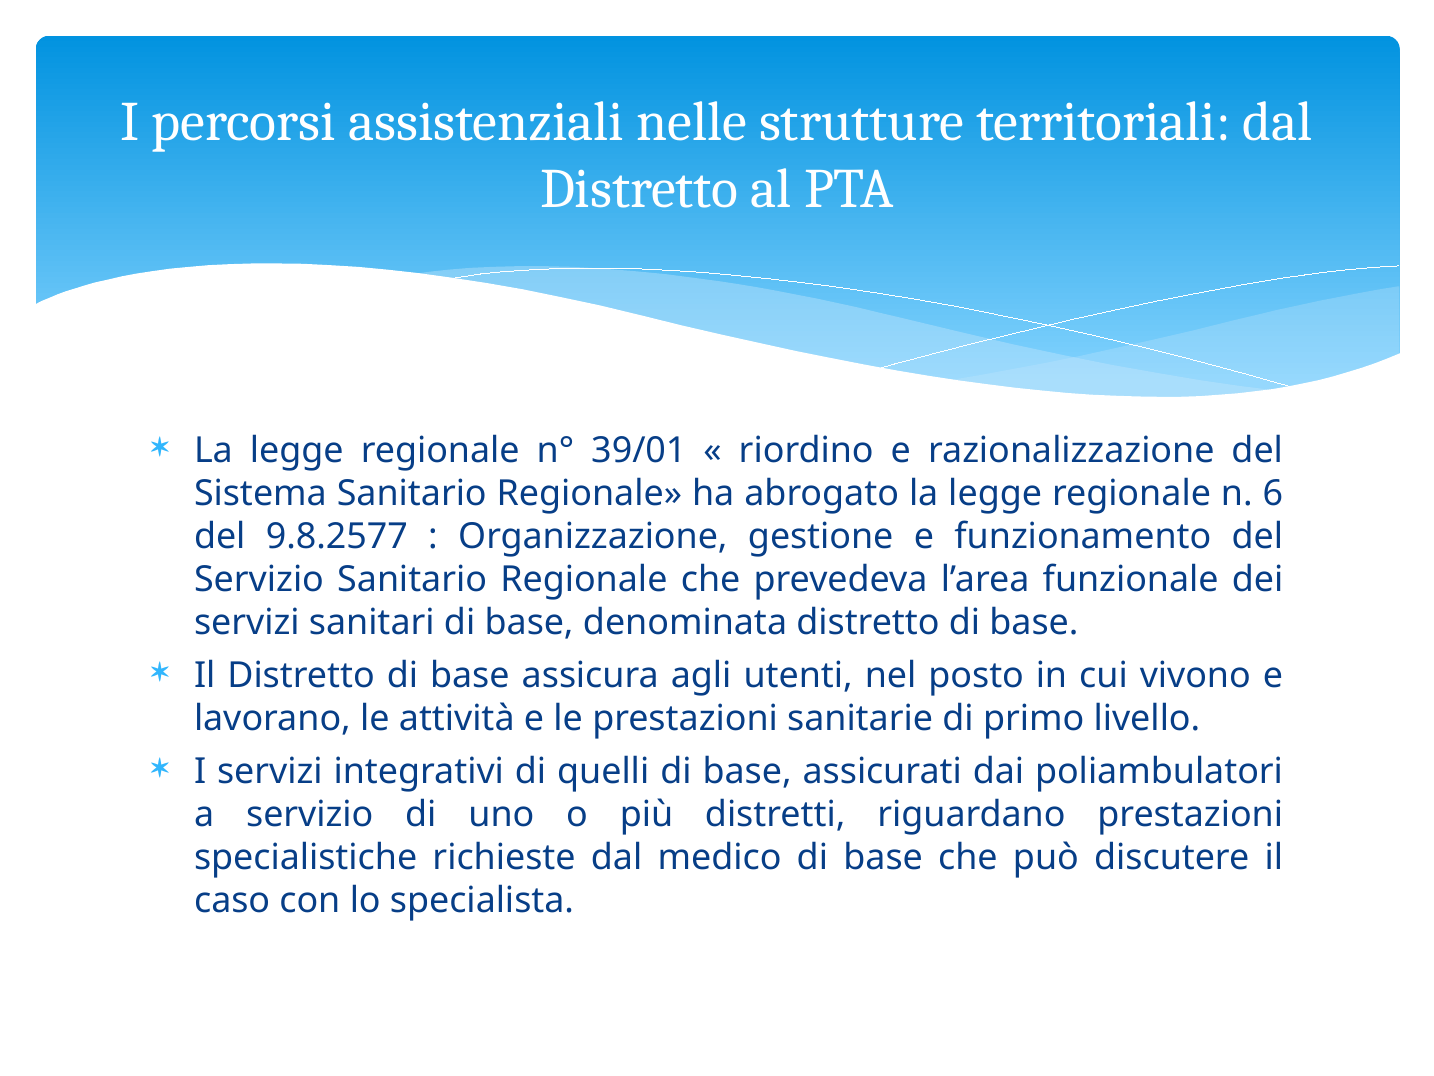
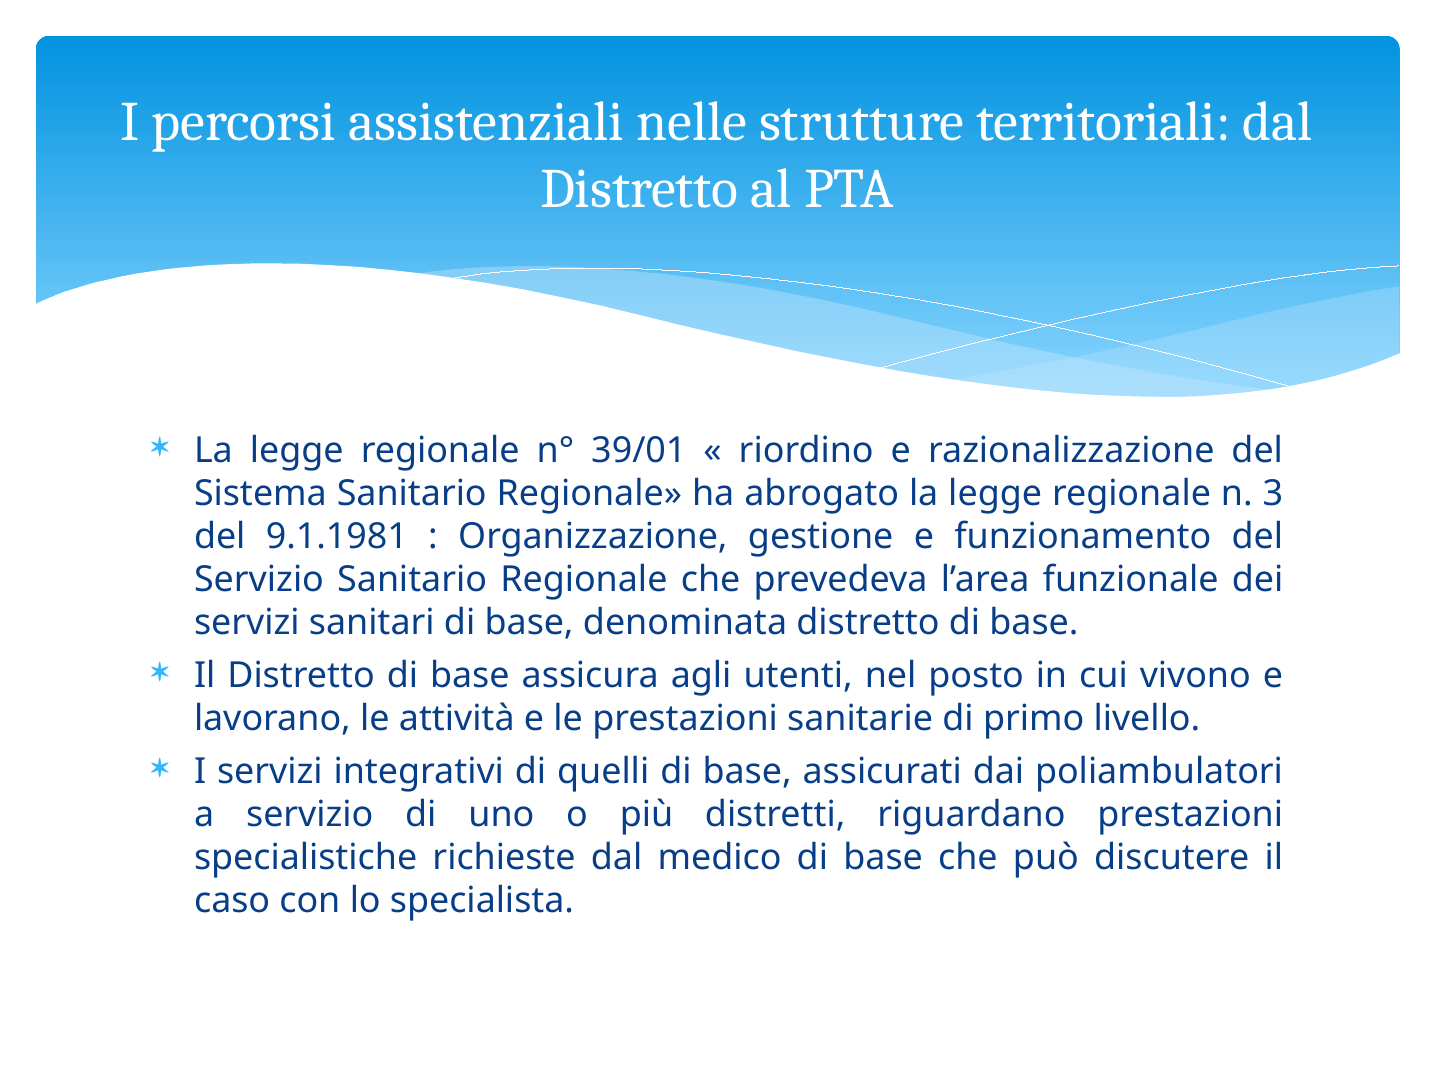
6: 6 -> 3 (1273, 494)
9.8.2577: 9.8.2577 -> 9.1.1981 (337, 537)
